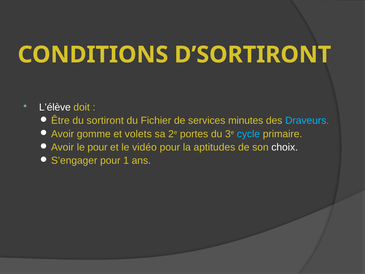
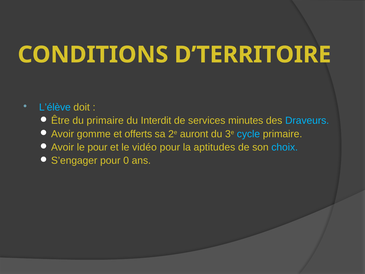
D’SORTIRONT: D’SORTIRONT -> D’TERRITOIRE (253, 55)
L’élève colour: white -> light blue (55, 107)
du sortiront: sortiront -> primaire (105, 120)
Fichier: Fichier -> Interdit (156, 120)
volets: volets -> offerts (138, 134)
portes: portes -> auront (194, 134)
choix colour: white -> light blue (285, 147)
1: 1 -> 0 (126, 160)
